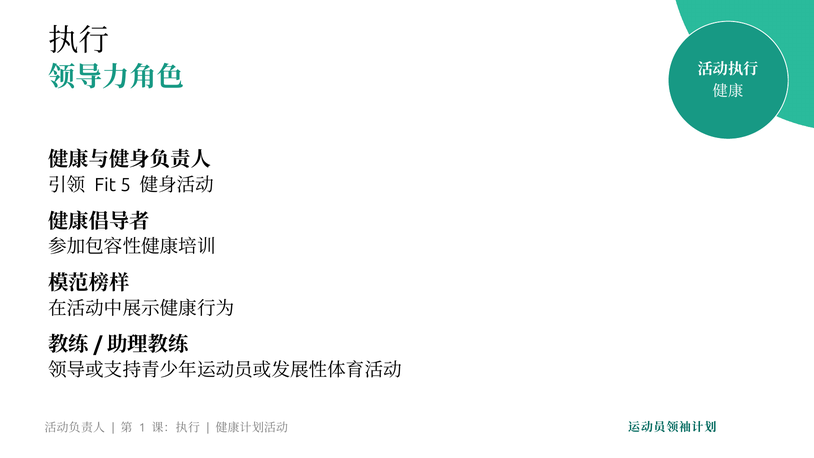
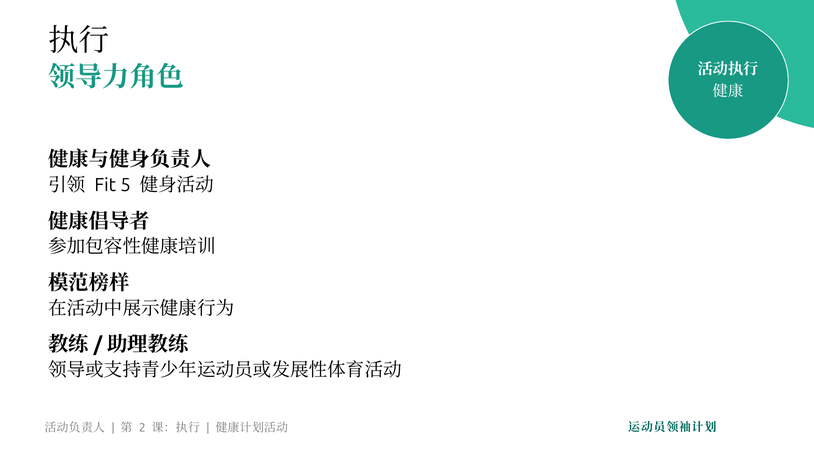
1: 1 -> 2 (142, 428)
